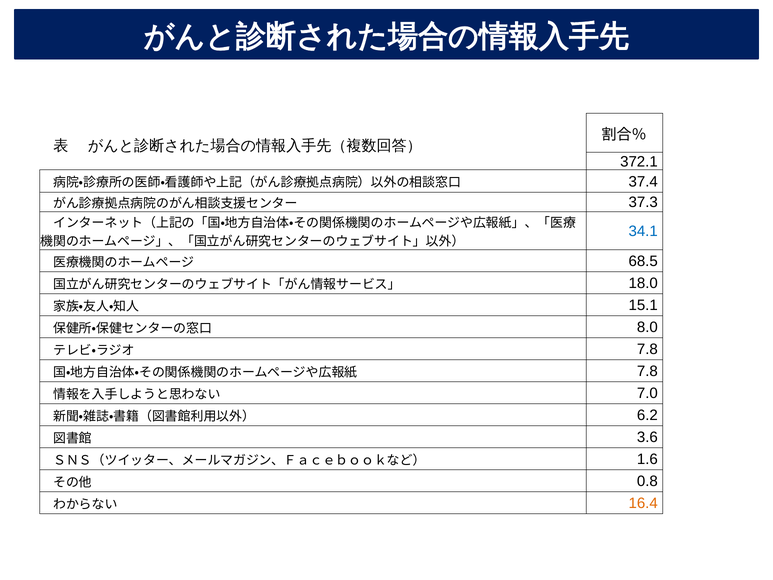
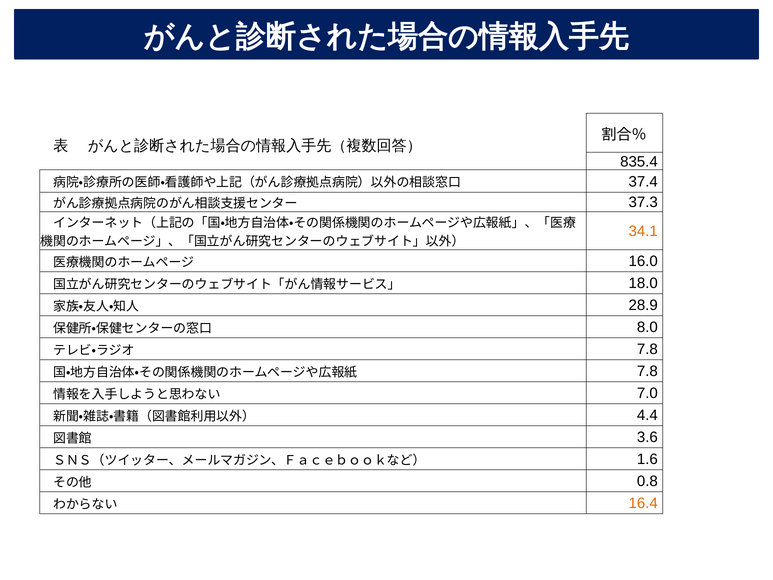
372.1: 372.1 -> 835.4 (639, 162)
34.1 colour: blue -> orange (643, 231)
68.5: 68.5 -> 16.0 (643, 261)
15.1: 15.1 -> 28.9 (643, 305)
6.2: 6.2 -> 4.4 (647, 415)
